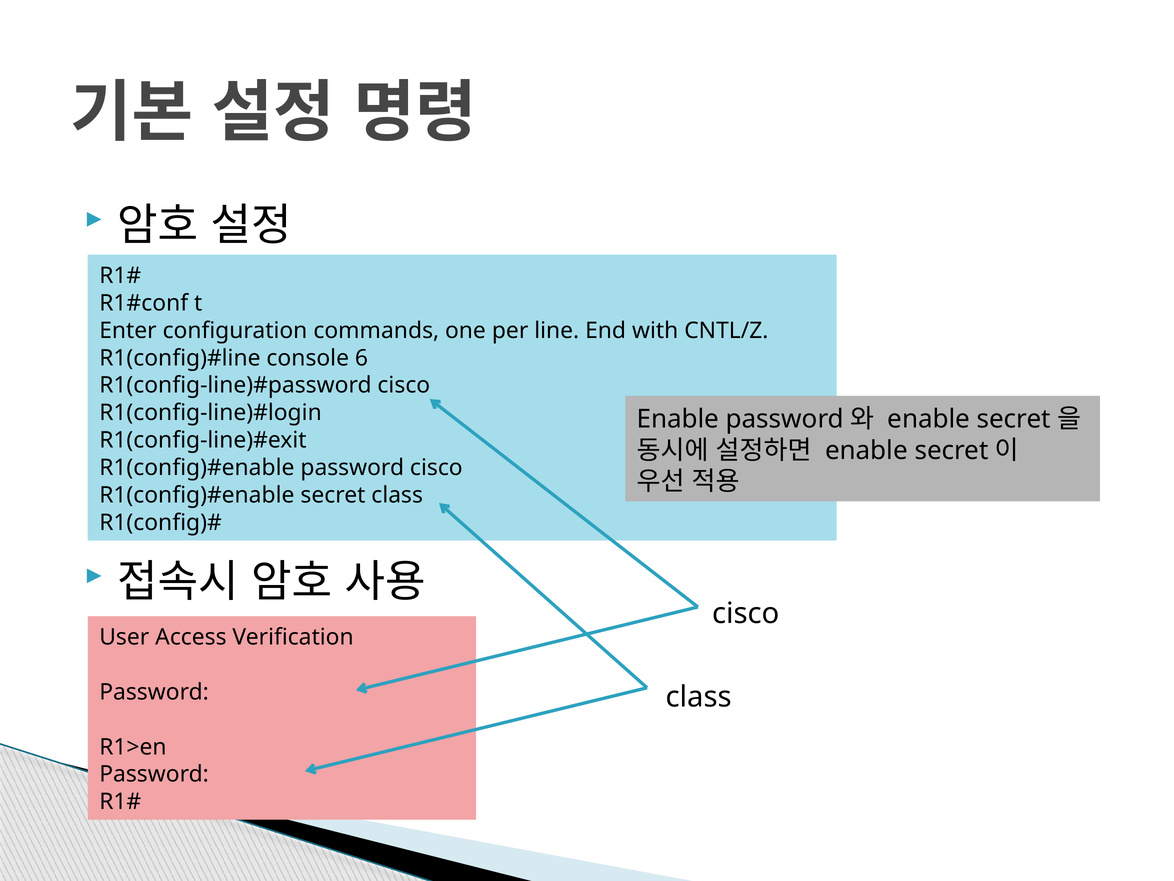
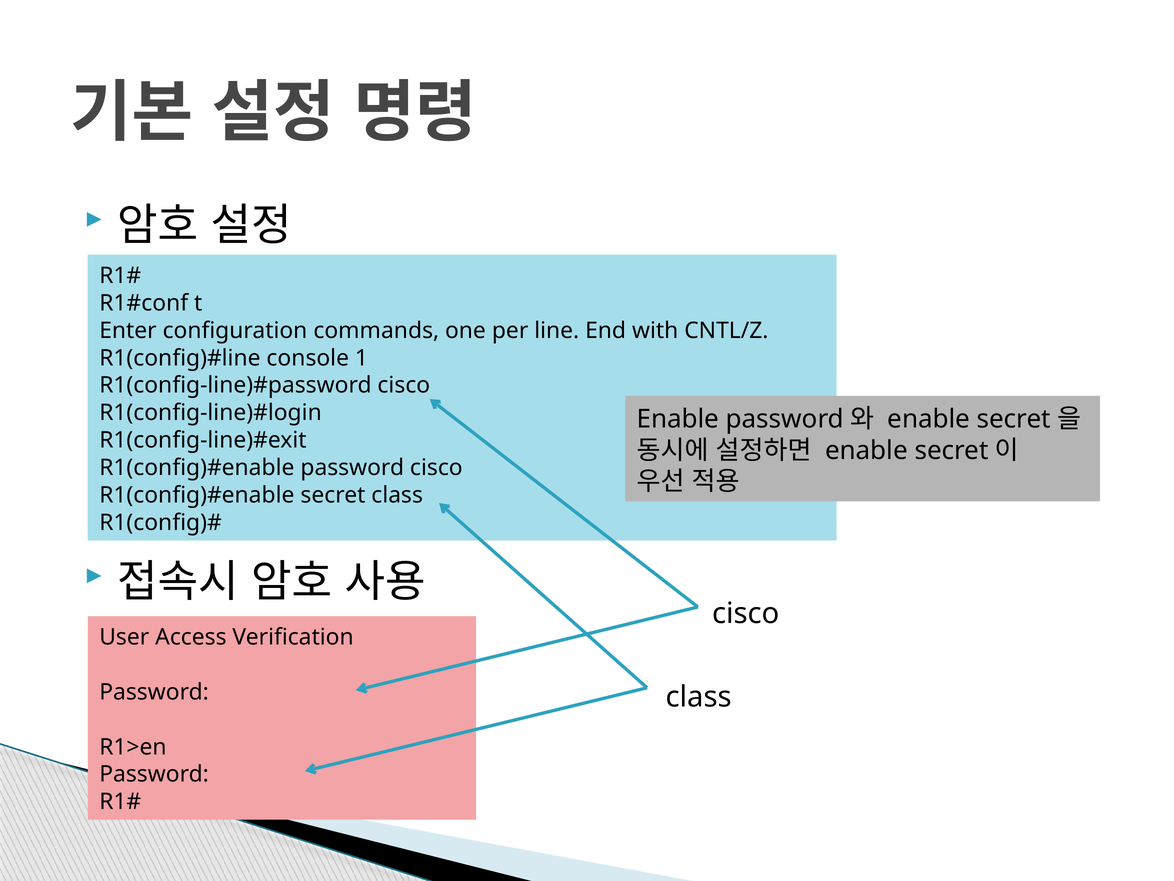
6: 6 -> 1 (362, 358)
